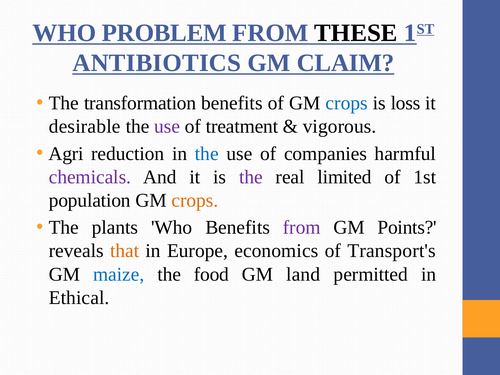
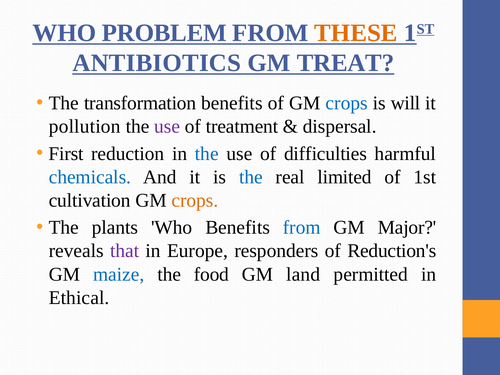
THESE colour: black -> orange (356, 33)
CLAIM: CLAIM -> TREAT (346, 63)
loss: loss -> will (406, 103)
desirable: desirable -> pollution (85, 126)
vigorous: vigorous -> dispersal (340, 126)
Agri: Agri -> First (66, 154)
companies: companies -> difficulties (326, 154)
chemicals colour: purple -> blue (90, 177)
the colour: purple -> blue (251, 177)
population: population -> cultivation (90, 200)
from colour: purple -> blue (302, 228)
Points: Points -> Major (407, 228)
that colour: orange -> purple (125, 251)
economics: economics -> responders (276, 251)
Transport's: Transport's -> Reduction's (392, 251)
